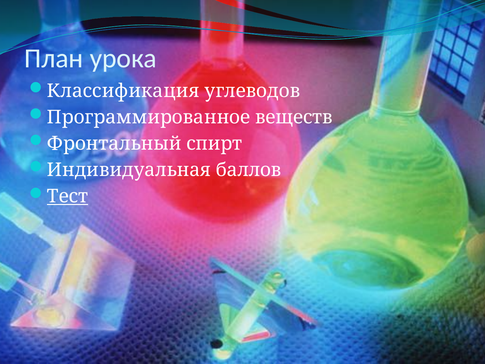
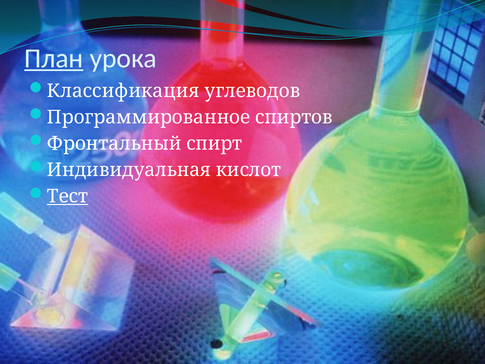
План underline: none -> present (54, 58)
веществ: веществ -> спиртов (294, 117)
баллов: баллов -> кислот (249, 170)
